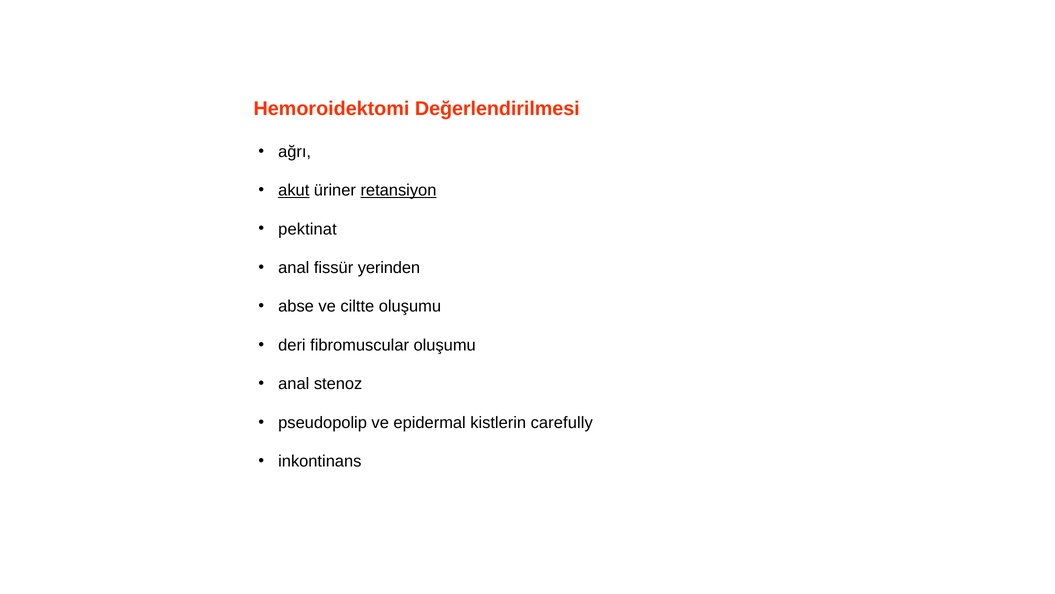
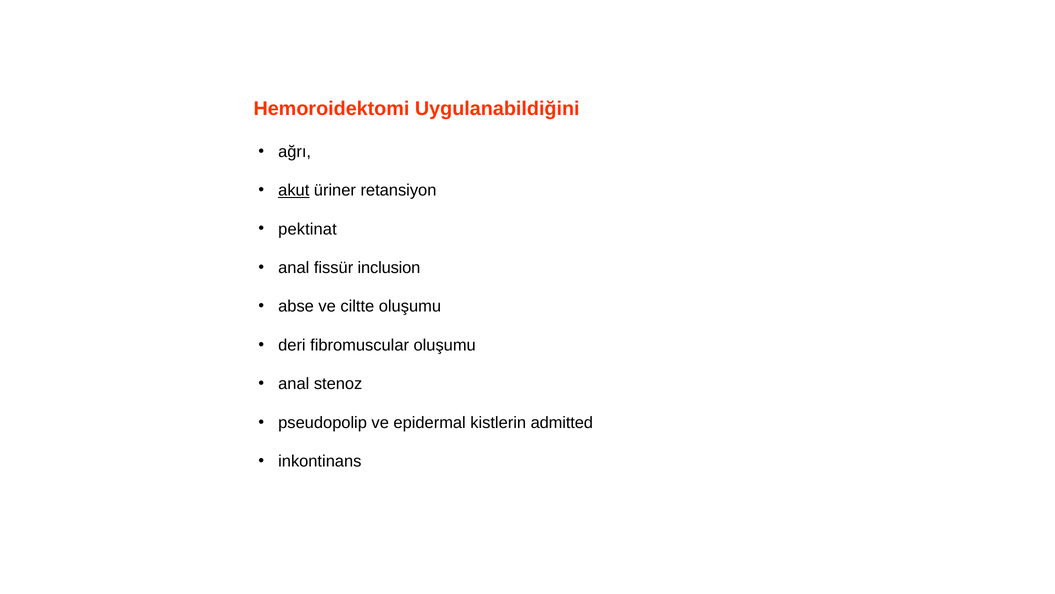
Değerlendirilmesi: Değerlendirilmesi -> Uygulanabildiğini (497, 109)
retansiyon underline: present -> none (398, 190)
yerinden: yerinden -> inclusion (389, 268)
carefully: carefully -> admitted (562, 422)
